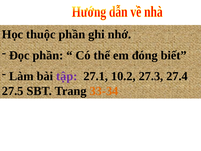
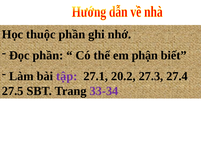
đóng: đóng -> phận (145, 55)
10.2: 10.2 -> 20.2 (123, 76)
33-34 colour: orange -> purple (104, 91)
